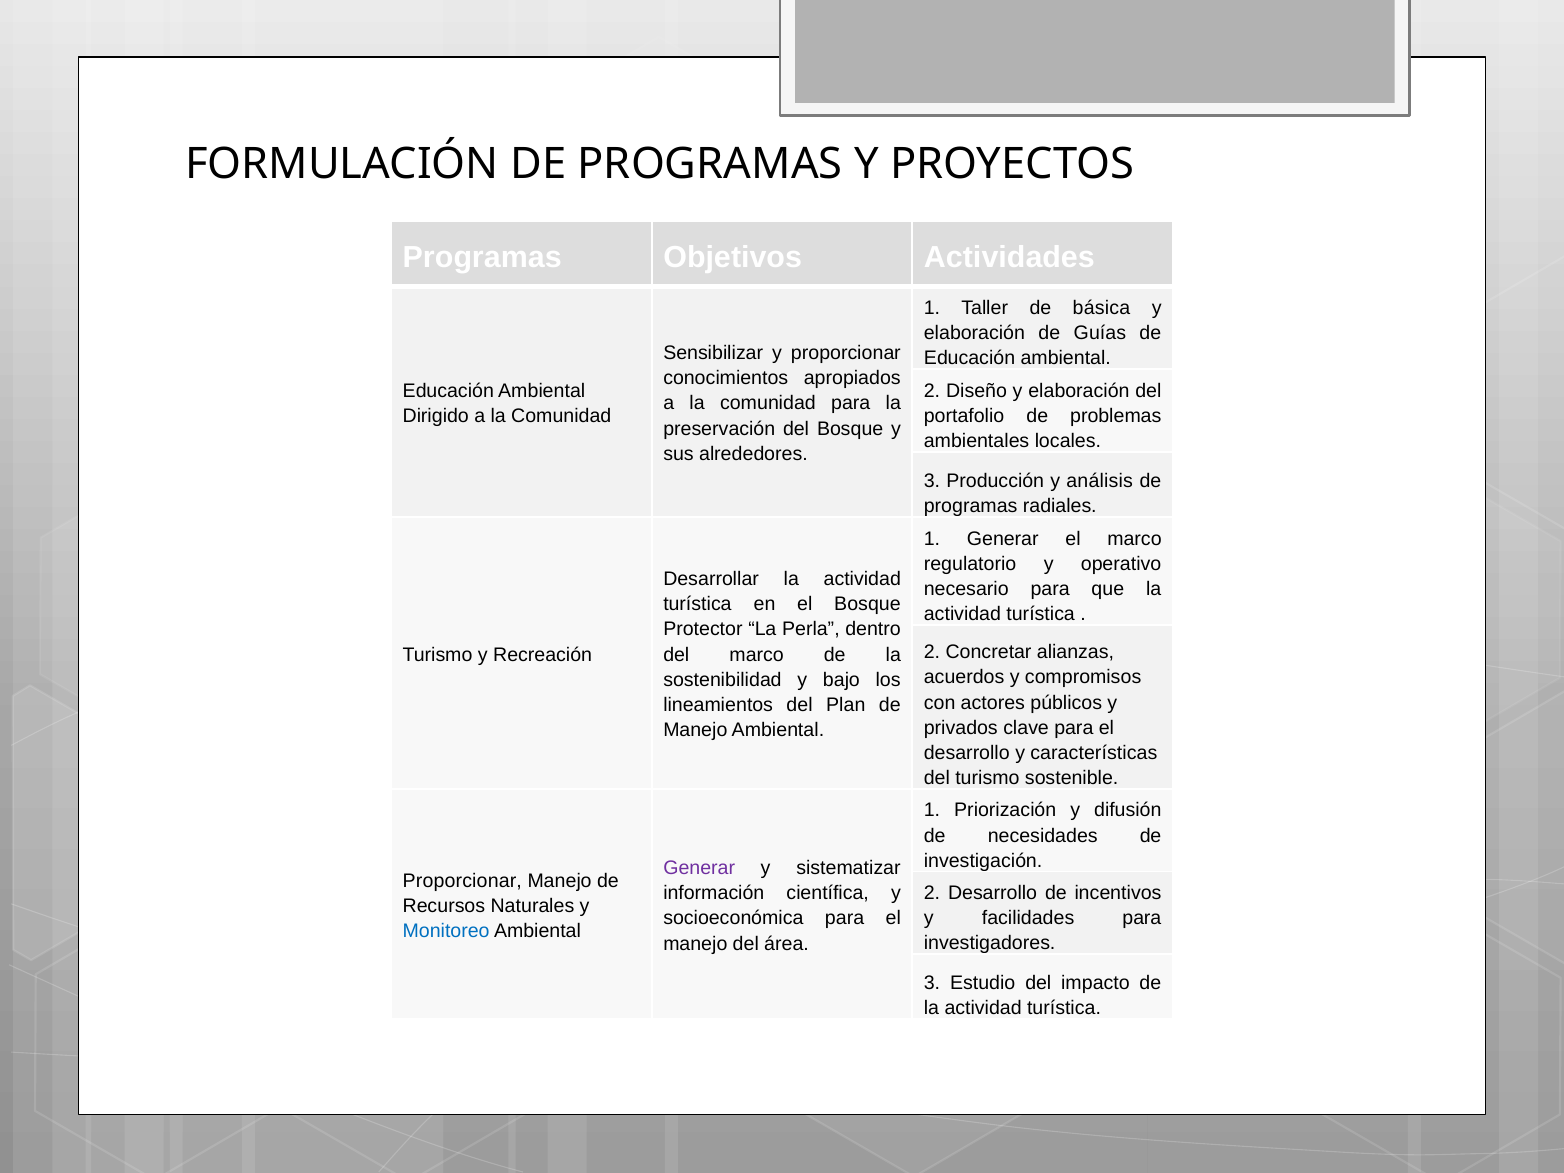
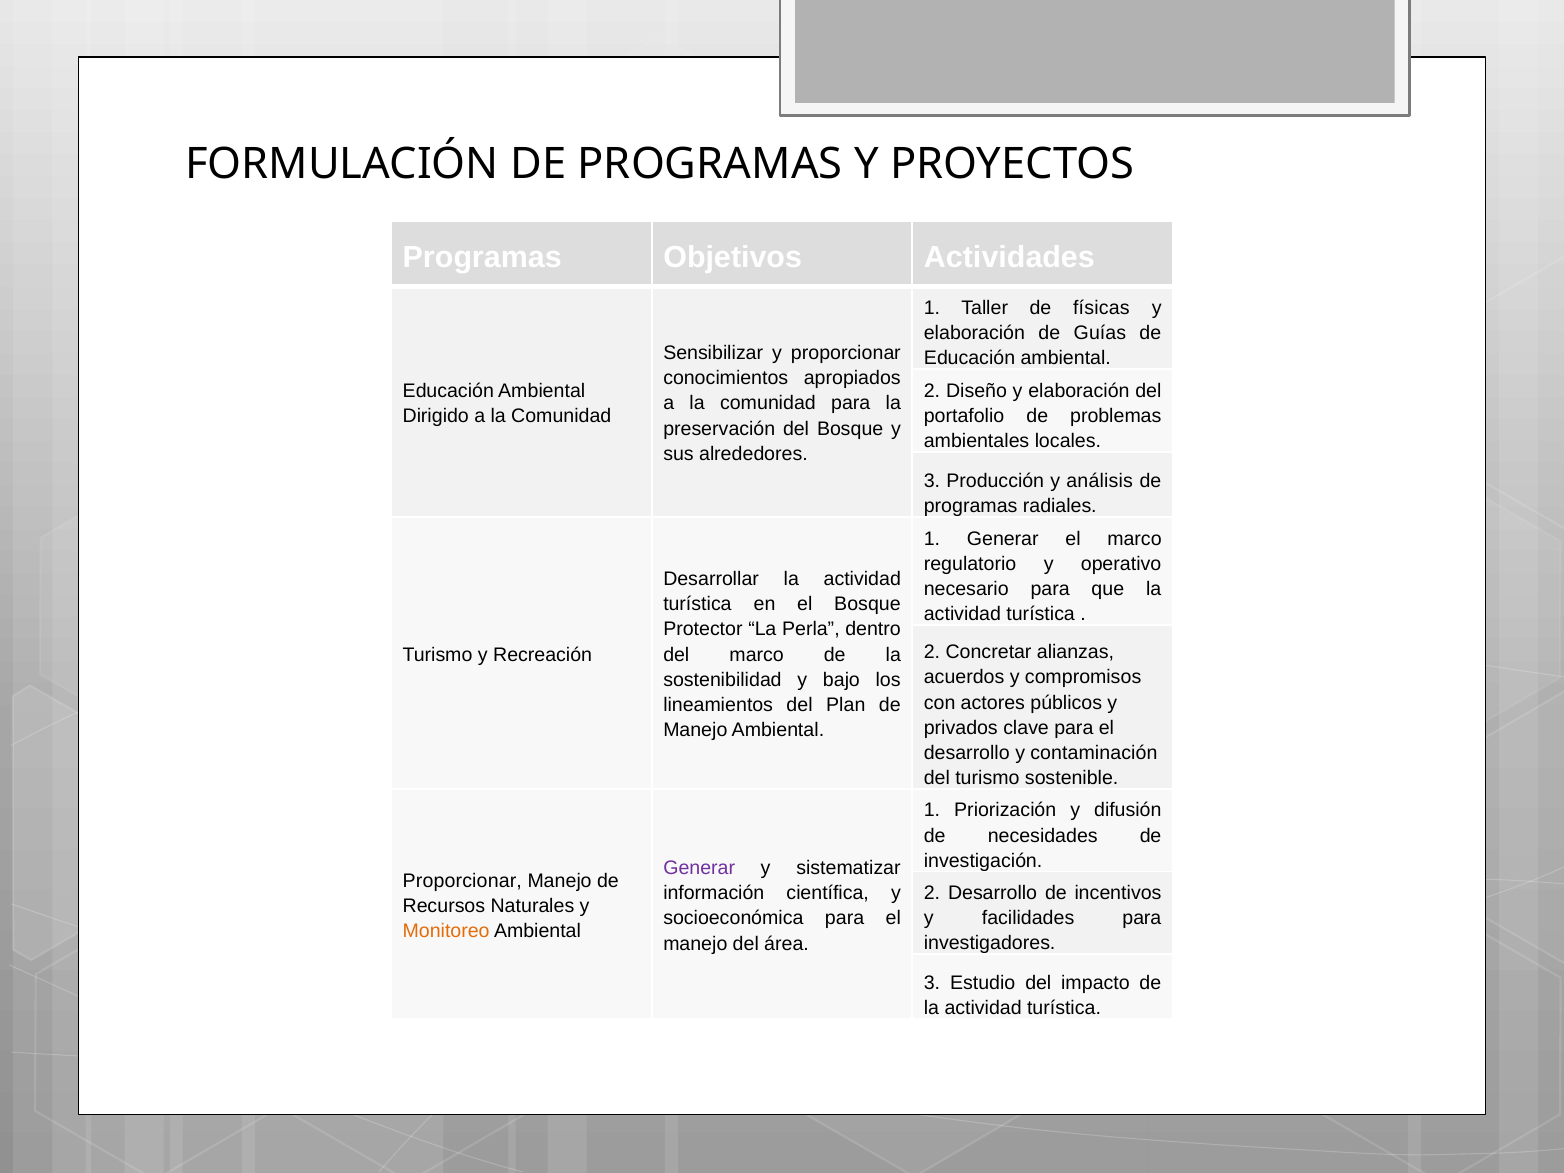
básica: básica -> físicas (1101, 308)
características: características -> contaminación (1094, 753)
Monitoreo colour: blue -> orange (446, 931)
